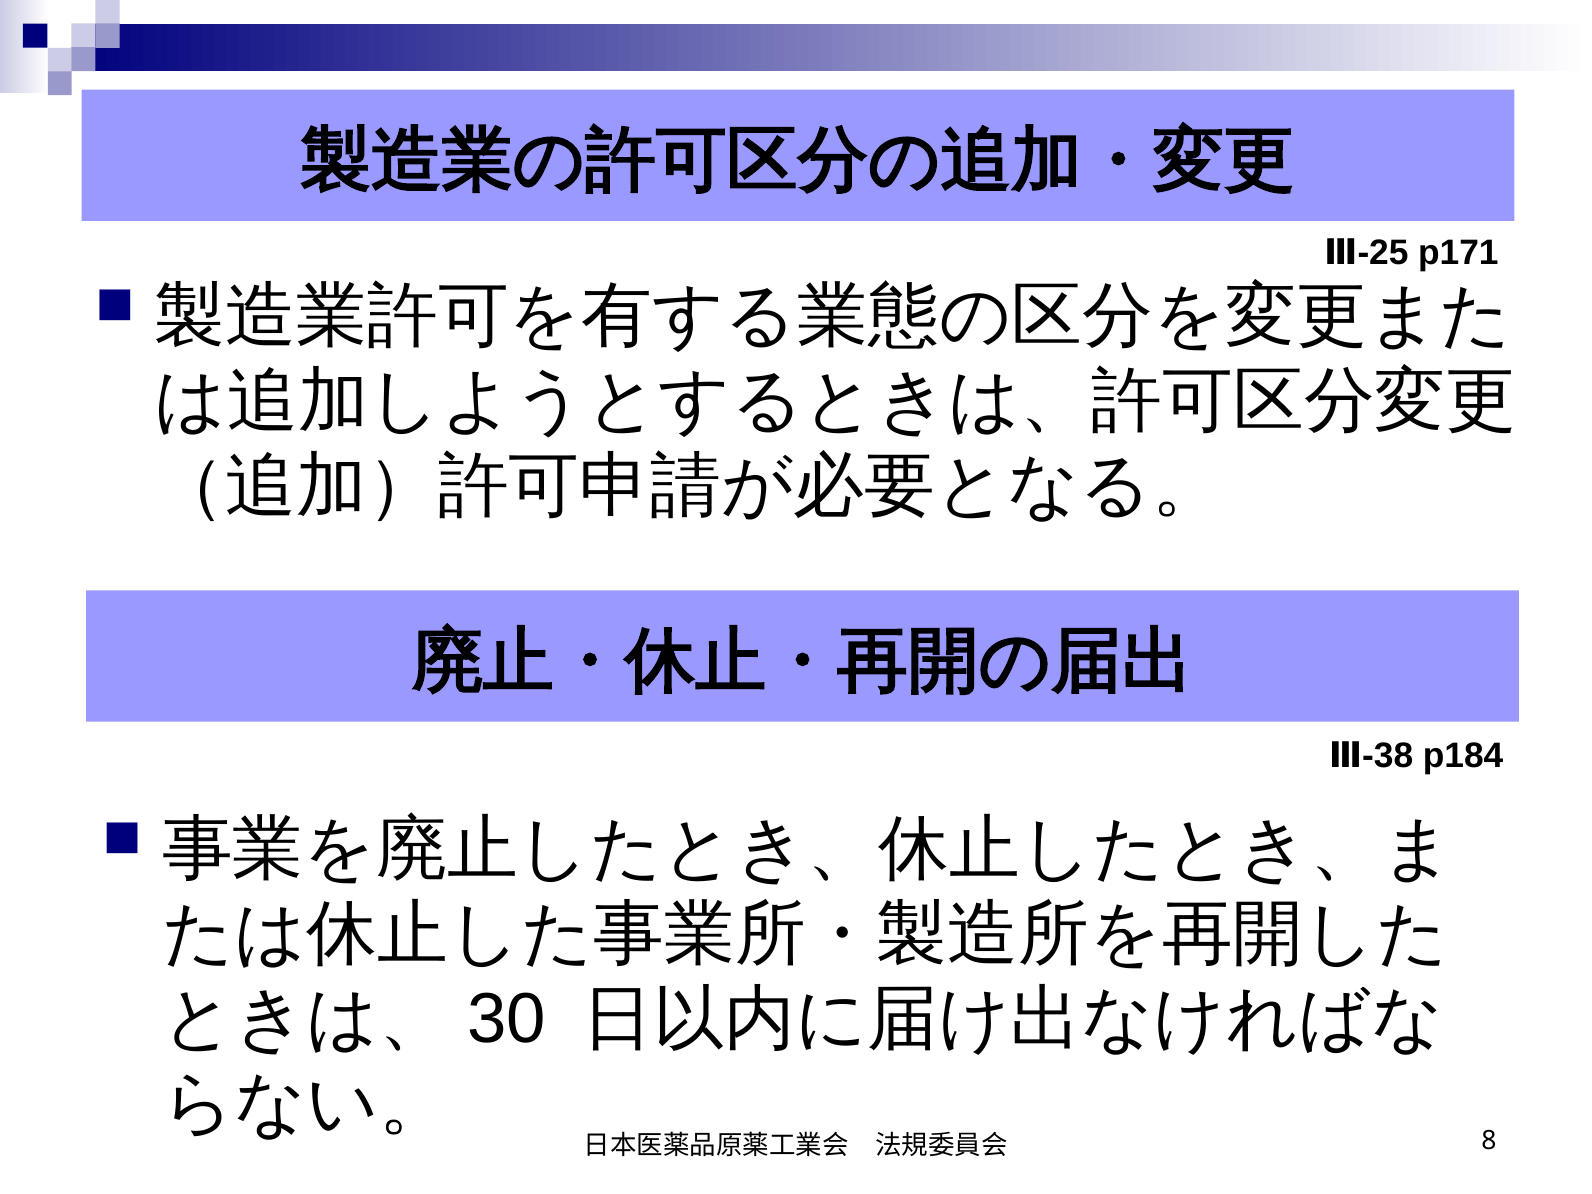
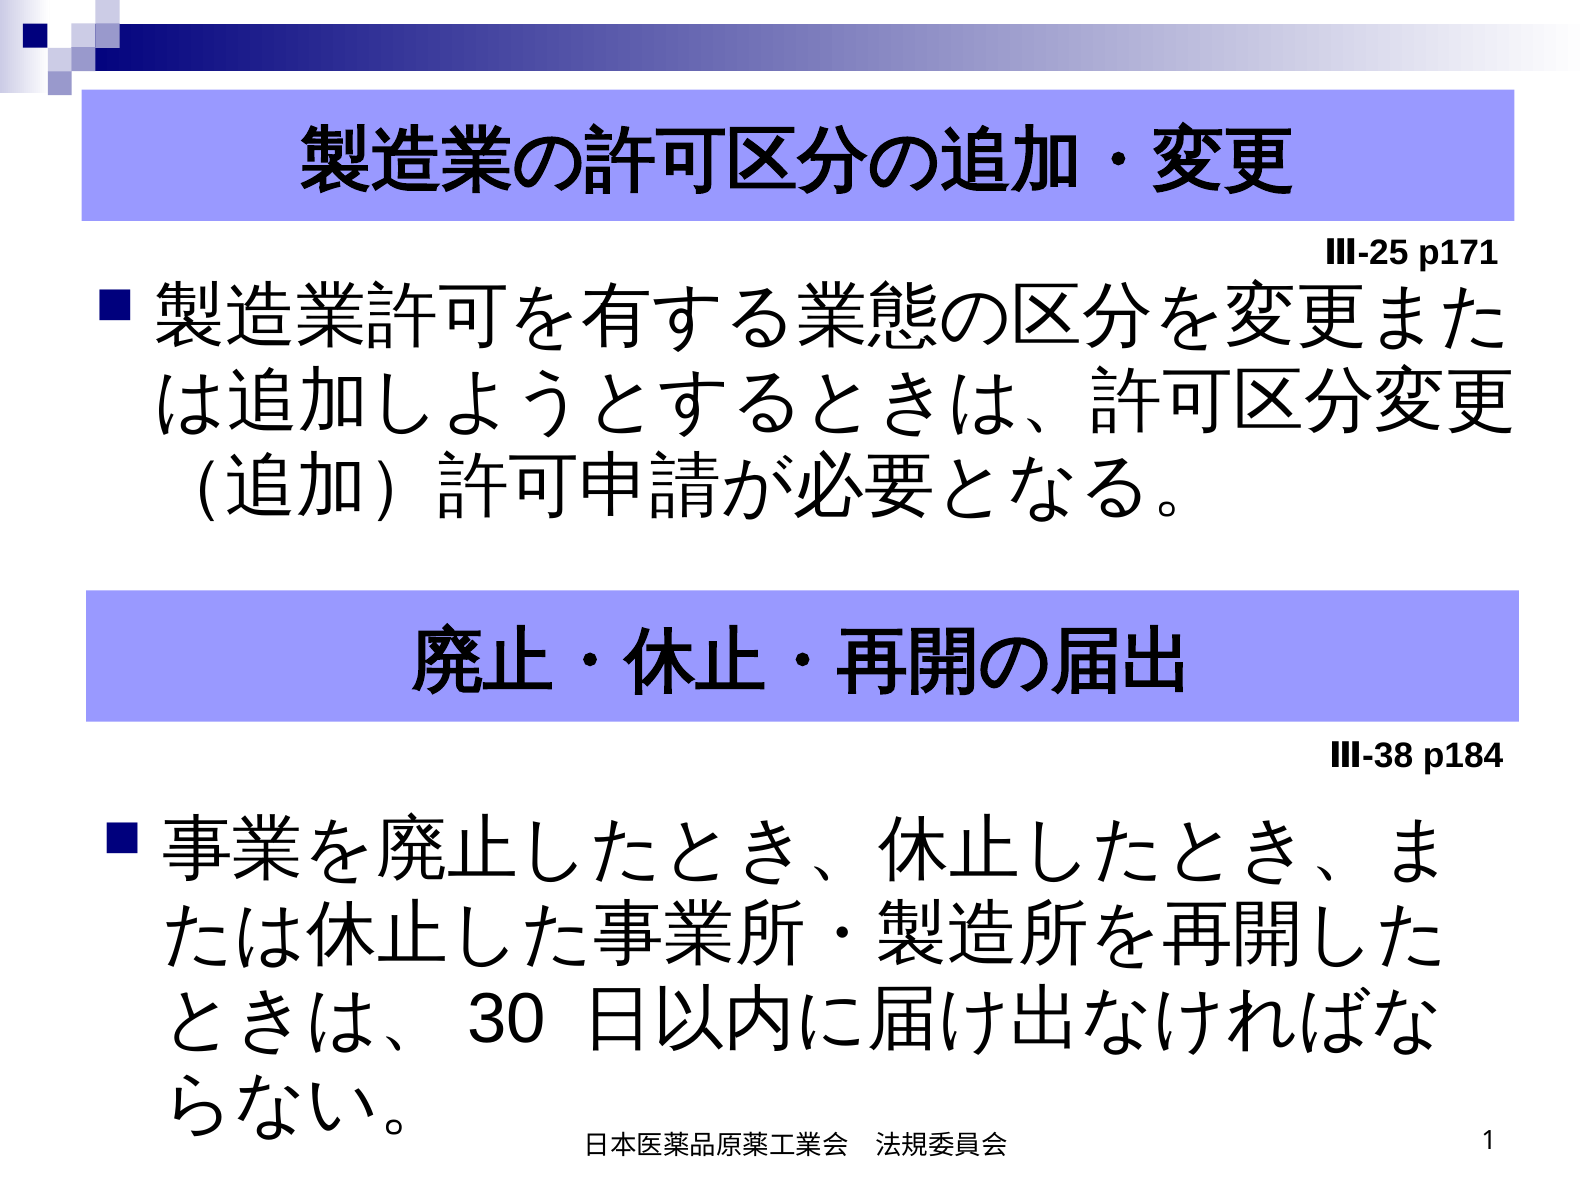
8: 8 -> 1 (1489, 1141)
